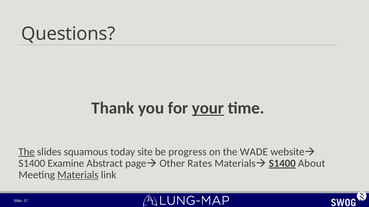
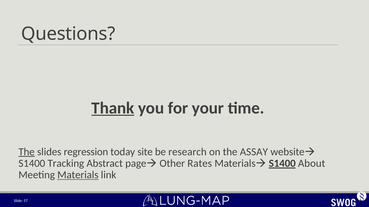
Thank underline: none -> present (113, 108)
your underline: present -> none (208, 108)
squamous: squamous -> regression (86, 152)
progress: progress -> research (187, 152)
WADE: WADE -> ASSAY (254, 152)
Examine: Examine -> Tracking (66, 164)
